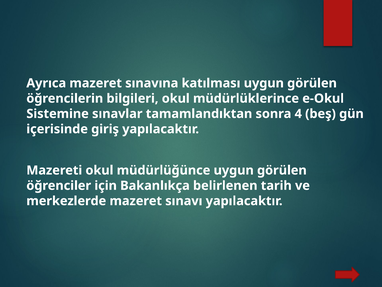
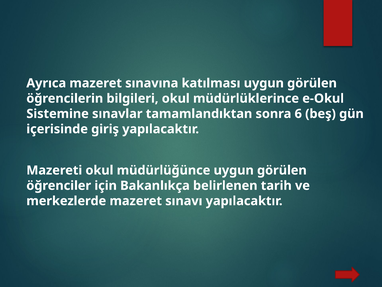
4: 4 -> 6 (298, 114)
